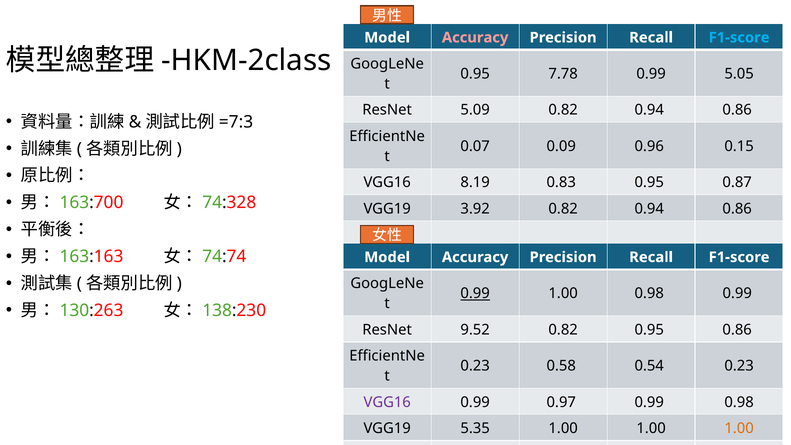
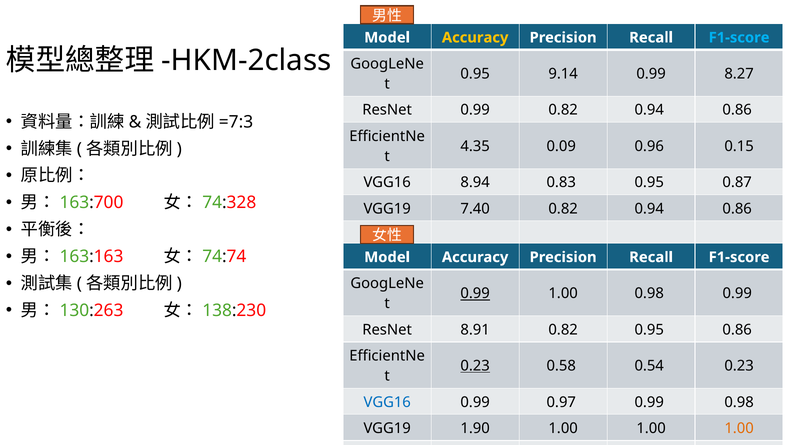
Accuracy colour: pink -> yellow (475, 38)
7.78: 7.78 -> 9.14 (563, 74)
5.05: 5.05 -> 8.27 (739, 74)
ResNet 5.09: 5.09 -> 0.99 (475, 110)
0.07: 0.07 -> 4.35 (475, 146)
8.19: 8.19 -> 8.94 (475, 182)
3.92: 3.92 -> 7.40 (475, 209)
9.52: 9.52 -> 8.91 (475, 330)
0.23 underline: none -> present (475, 366)
VGG16 colour: purple -> blue (387, 402)
5.35: 5.35 -> 1.90 (475, 428)
